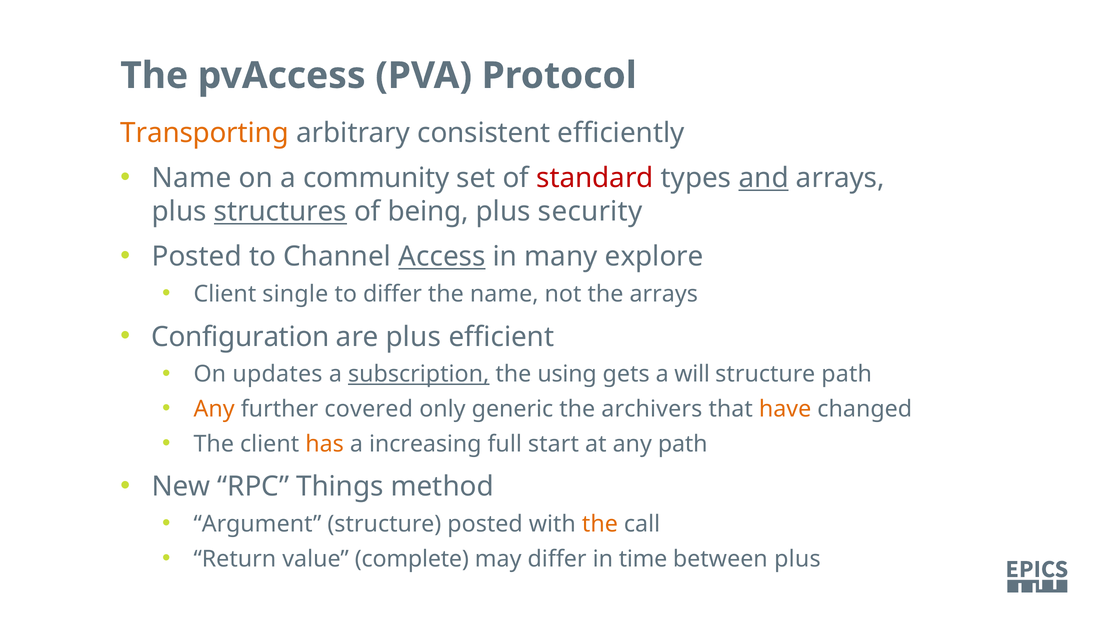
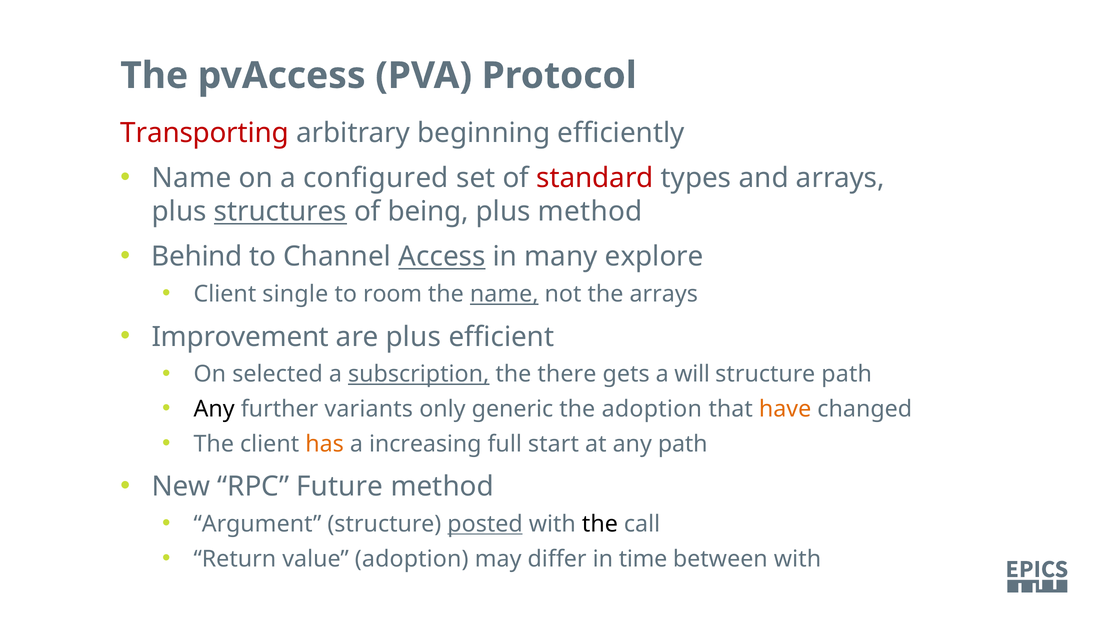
Transporting colour: orange -> red (205, 133)
consistent: consistent -> beginning (484, 133)
community: community -> configured (376, 178)
and underline: present -> none (764, 178)
plus security: security -> method (590, 212)
Posted: Posted -> Behind (197, 257)
to differ: differ -> room (393, 294)
name underline: none -> present (504, 294)
Configuration: Configuration -> Improvement (240, 337)
updates: updates -> selected (278, 374)
using: using -> there (567, 374)
Any colour: orange -> black (214, 409)
covered: covered -> variants (369, 409)
the archivers: archivers -> adoption (652, 409)
Things: Things -> Future (340, 486)
posted underline: none -> present (485, 524)
the colour: orange -> black (600, 524)
value complete: complete -> adoption (412, 559)
between plus: plus -> with (798, 559)
